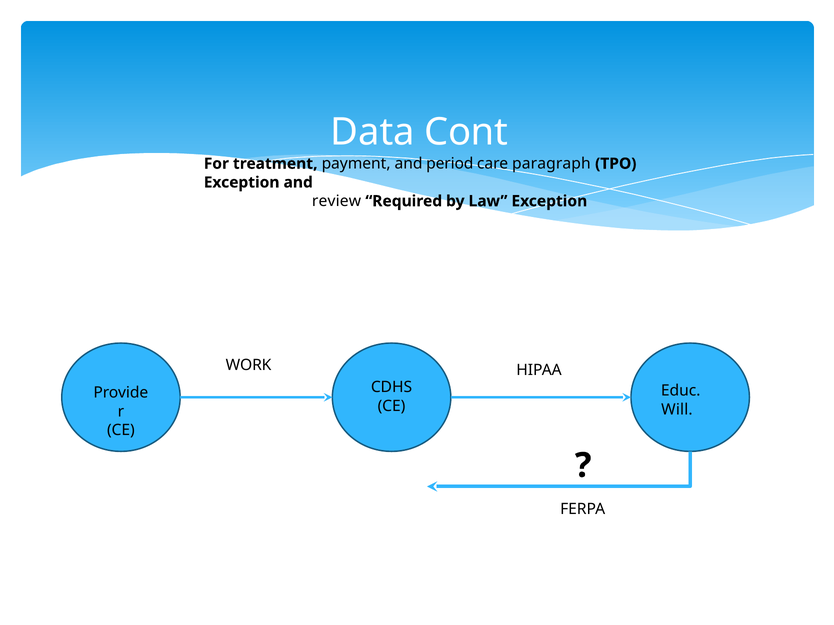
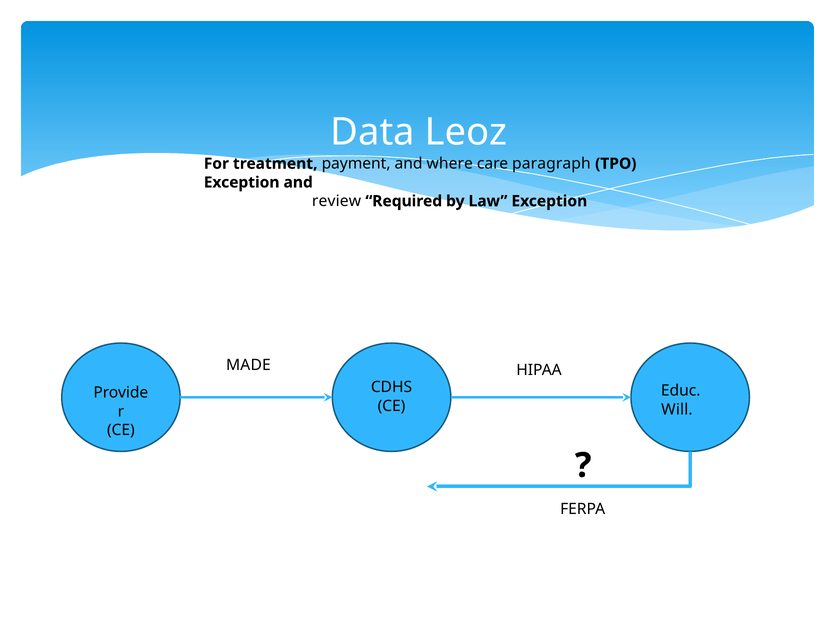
Cont: Cont -> Leoz (466, 132)
period: period -> where (450, 164)
WORK: WORK -> MADE (248, 366)
